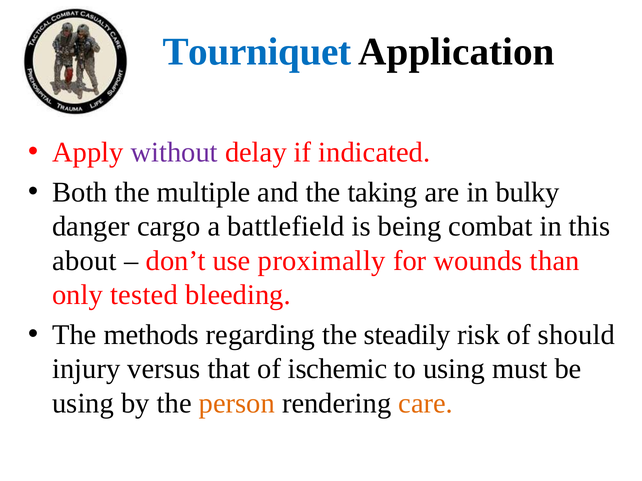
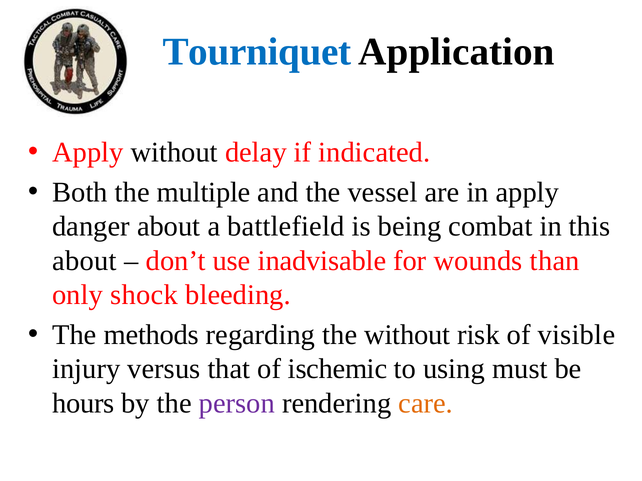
without colour: purple -> black (174, 153)
taking: taking -> vessel (383, 192)
in bulky: bulky -> apply (527, 192)
danger cargo: cargo -> about (169, 227)
proximally: proximally -> inadvisable (322, 261)
tested: tested -> shock (144, 295)
the steadily: steadily -> without (407, 335)
should: should -> visible (577, 335)
using: using -> hours (83, 404)
person colour: orange -> purple (237, 404)
